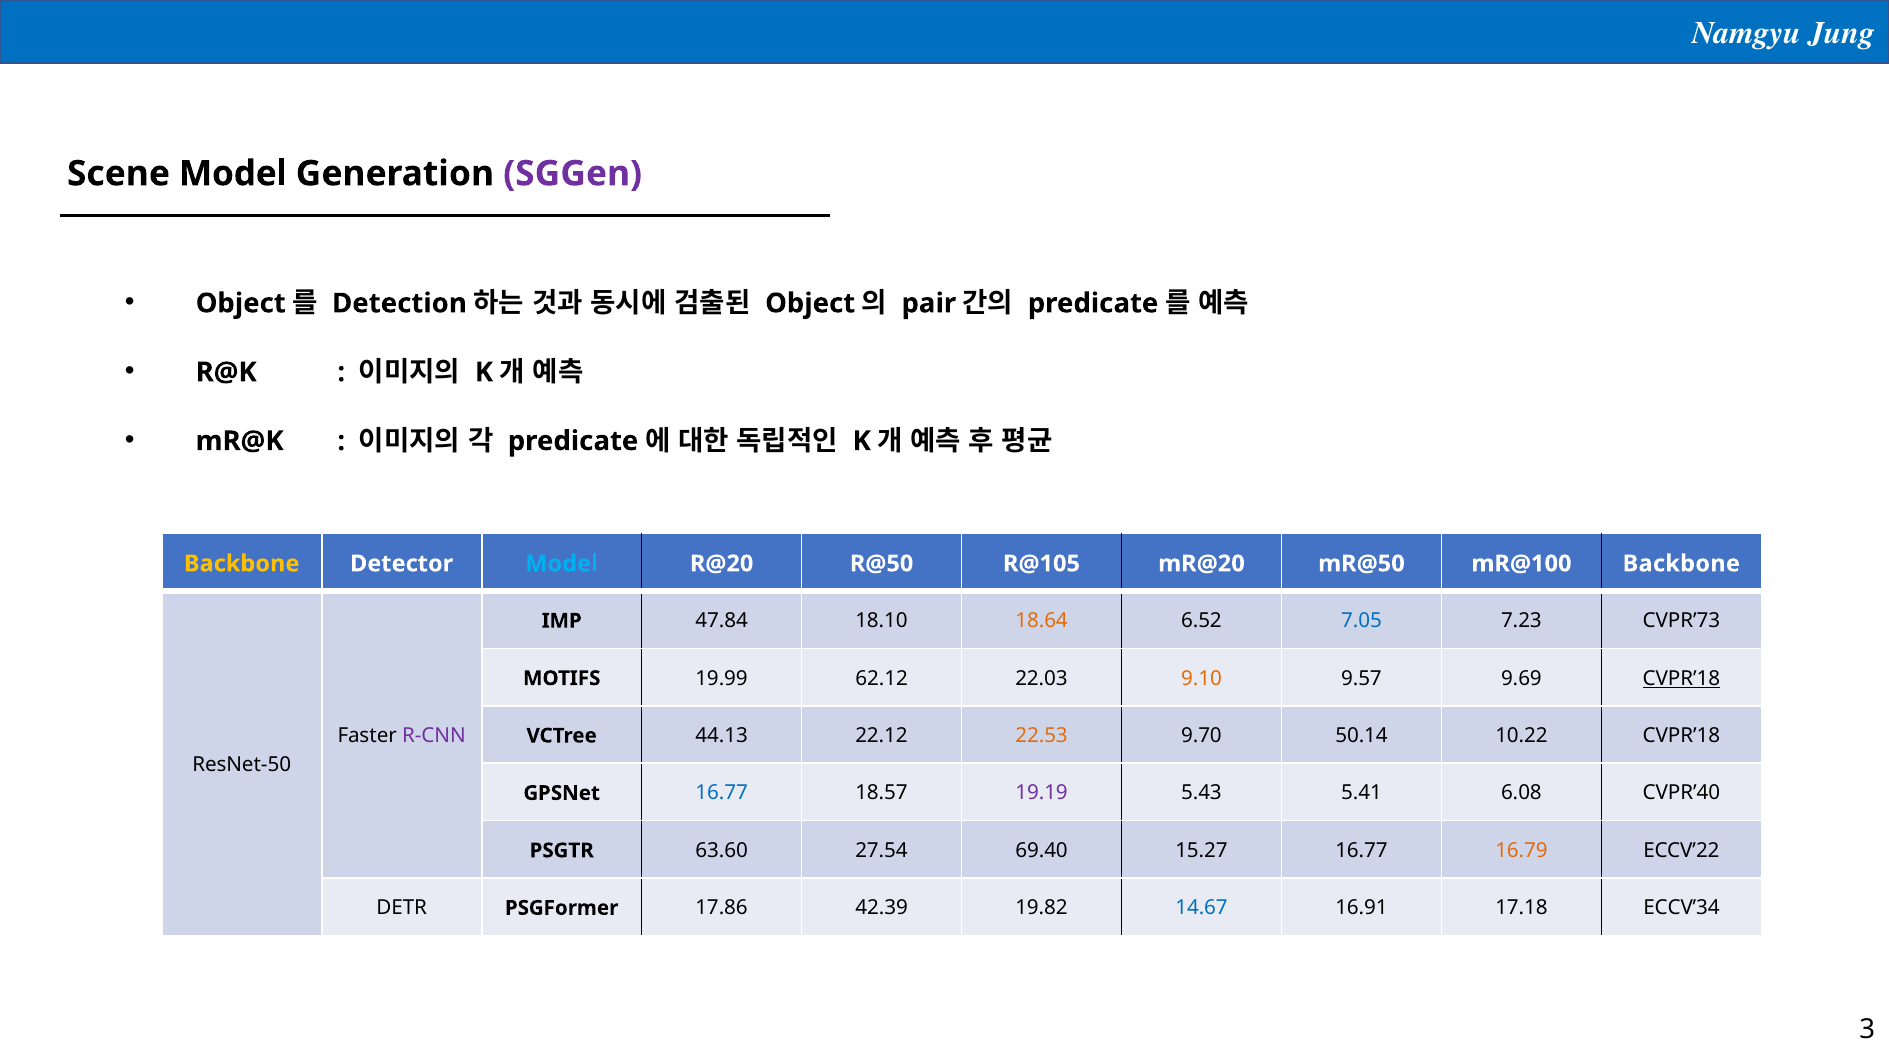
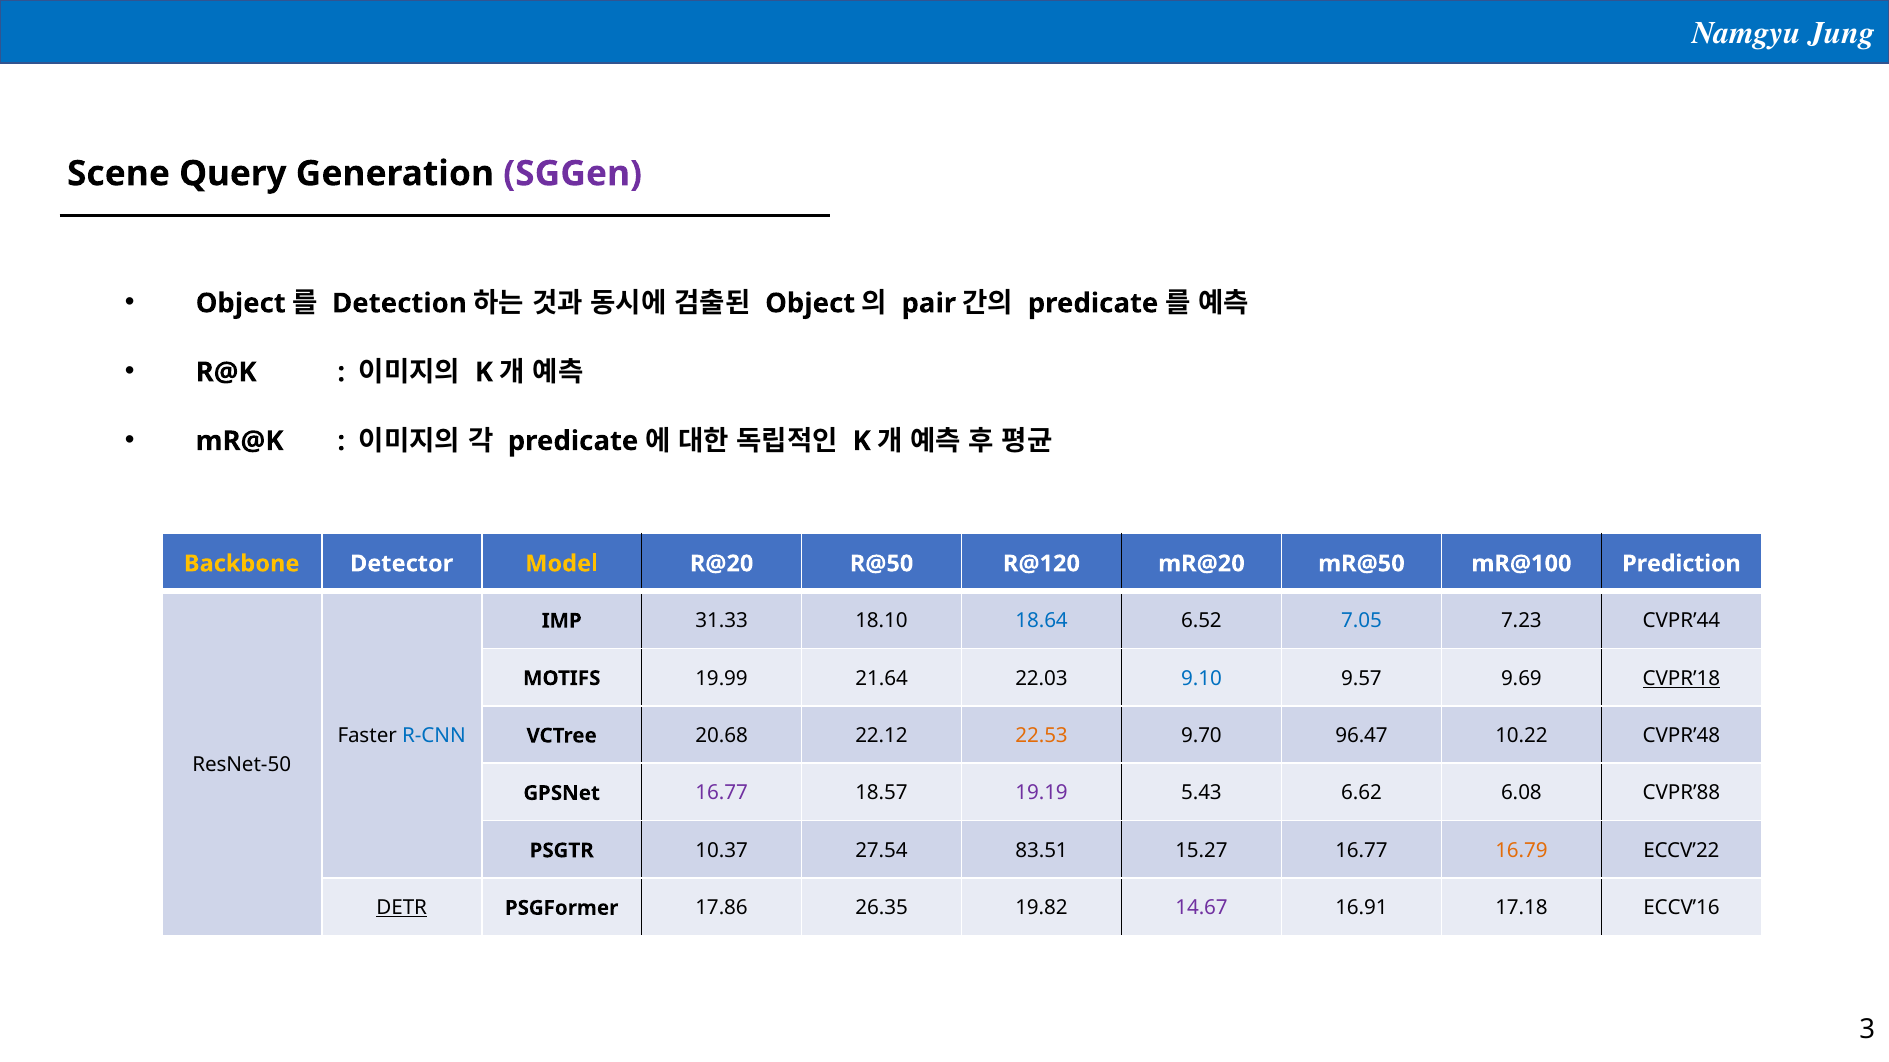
Scene Model: Model -> Query (233, 174)
Model colour: light blue -> yellow (562, 564)
R@105: R@105 -> R@120 (1041, 564)
mR@100 Backbone: Backbone -> Prediction (1681, 564)
47.84: 47.84 -> 31.33 (722, 621)
18.64 colour: orange -> blue (1042, 621)
CVPR’73: CVPR’73 -> CVPR’44 (1681, 621)
62.12: 62.12 -> 21.64 (882, 679)
9.10 colour: orange -> blue (1202, 679)
R-CNN colour: purple -> blue (434, 736)
44.13: 44.13 -> 20.68 (722, 736)
50.14: 50.14 -> 96.47 (1362, 736)
10.22 CVPR’18: CVPR’18 -> CVPR’48 (1681, 736)
16.77 colour: blue -> purple (722, 794)
5.41: 5.41 -> 6.62 (1362, 794)
CVPR’40: CVPR’40 -> CVPR’88 (1681, 794)
63.60: 63.60 -> 10.37 (722, 851)
69.40: 69.40 -> 83.51 (1042, 851)
DETR underline: none -> present (402, 908)
42.39: 42.39 -> 26.35 (882, 908)
14.67 colour: blue -> purple (1202, 908)
ECCV’34: ECCV’34 -> ECCV’16 (1682, 908)
